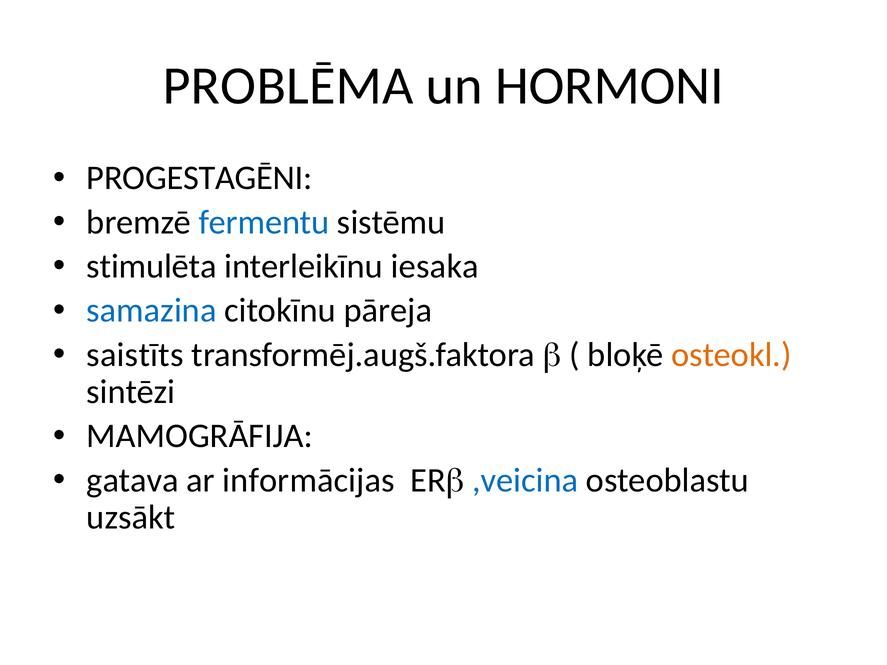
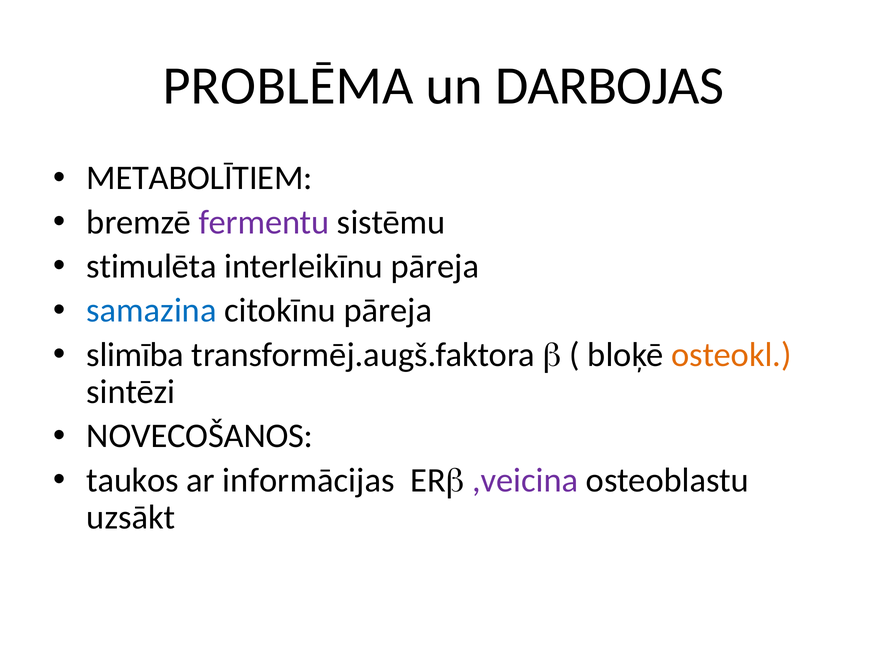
HORMONI: HORMONI -> DARBOJAS (610, 86)
PROGESTAGĒNI: PROGESTAGĒNI -> METABOLĪTIEM (200, 178)
fermentu colour: blue -> purple (264, 222)
interleikīnu iesaka: iesaka -> pāreja (435, 266)
saistīts: saistīts -> slimība (135, 355)
MAMOGRĀFIJA: MAMOGRĀFIJA -> NOVECOŠANOS (200, 436)
gatava: gatava -> taukos (133, 480)
,veicina colour: blue -> purple (525, 480)
